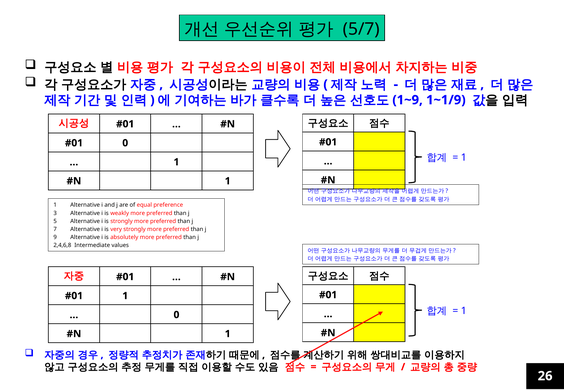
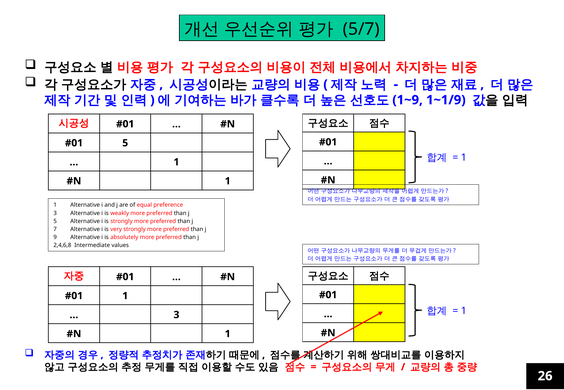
0: 0 -> 5 (125, 143)
0: 0 -> 3 (176, 315)
